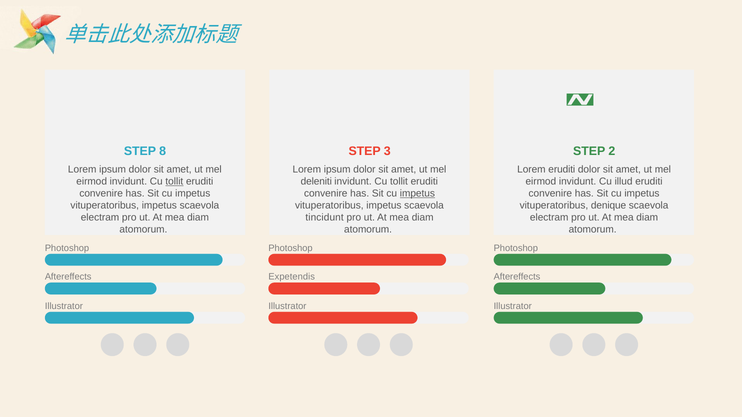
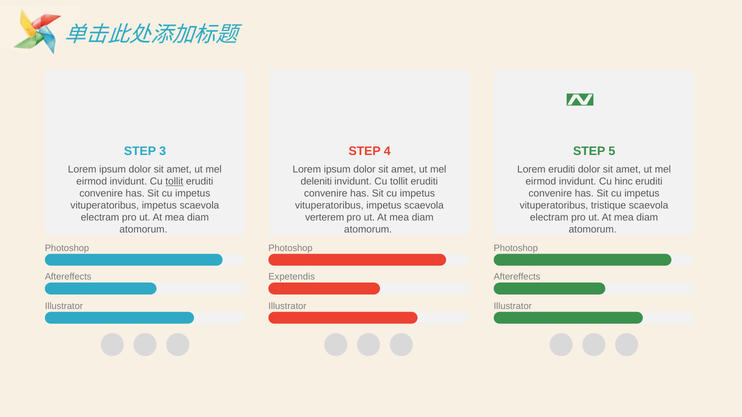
8: 8 -> 3 (163, 152)
3: 3 -> 4 (387, 152)
2: 2 -> 5 (612, 152)
illud: illud -> hinc (624, 181)
impetus underline: present -> none (417, 194)
denique: denique -> tristique (609, 206)
tincidunt: tincidunt -> verterem (325, 218)
